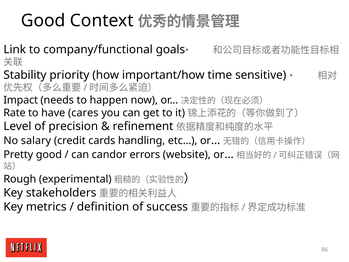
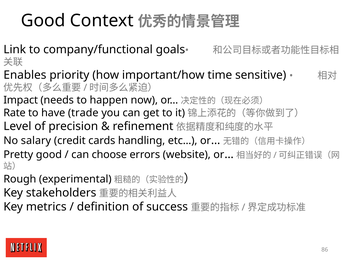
Stability: Stability -> Enables (25, 75)
cares: cares -> trade (83, 113)
candor: candor -> choose (109, 154)
